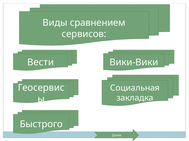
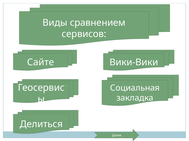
Вести: Вести -> Сайте (41, 63)
Быстрого: Быстрого -> Делиться (41, 125)
